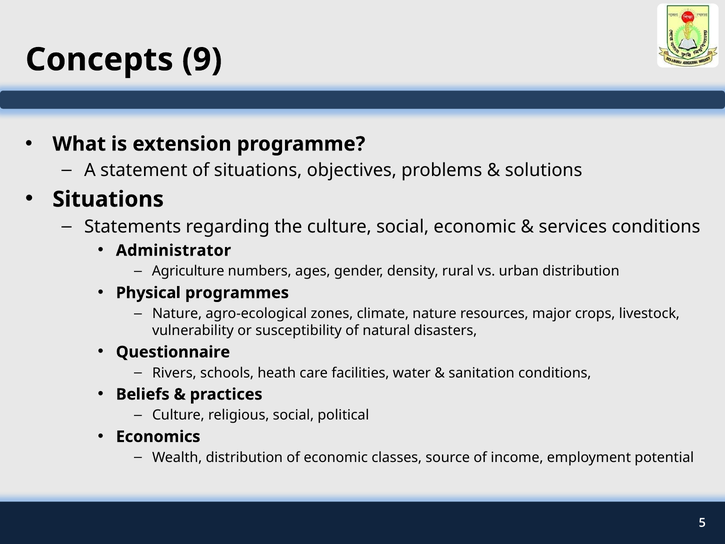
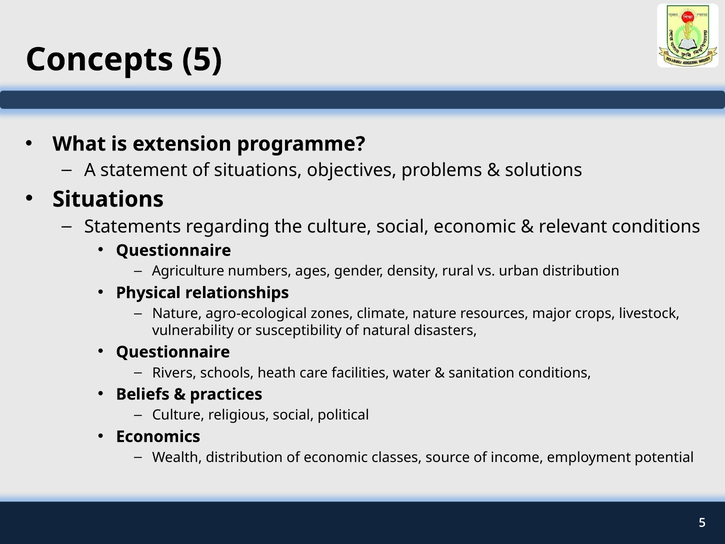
Concepts 9: 9 -> 5 (202, 60)
services: services -> relevant (573, 227)
Administrator: Administrator -> Questionnaire (174, 250)
programmes: programmes -> relationships (237, 293)
